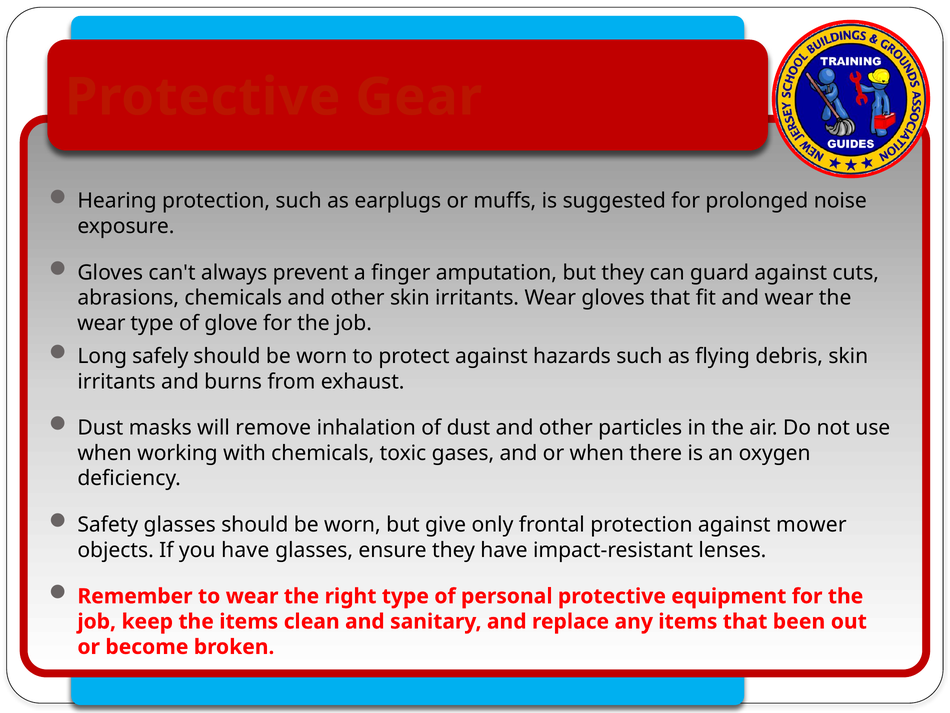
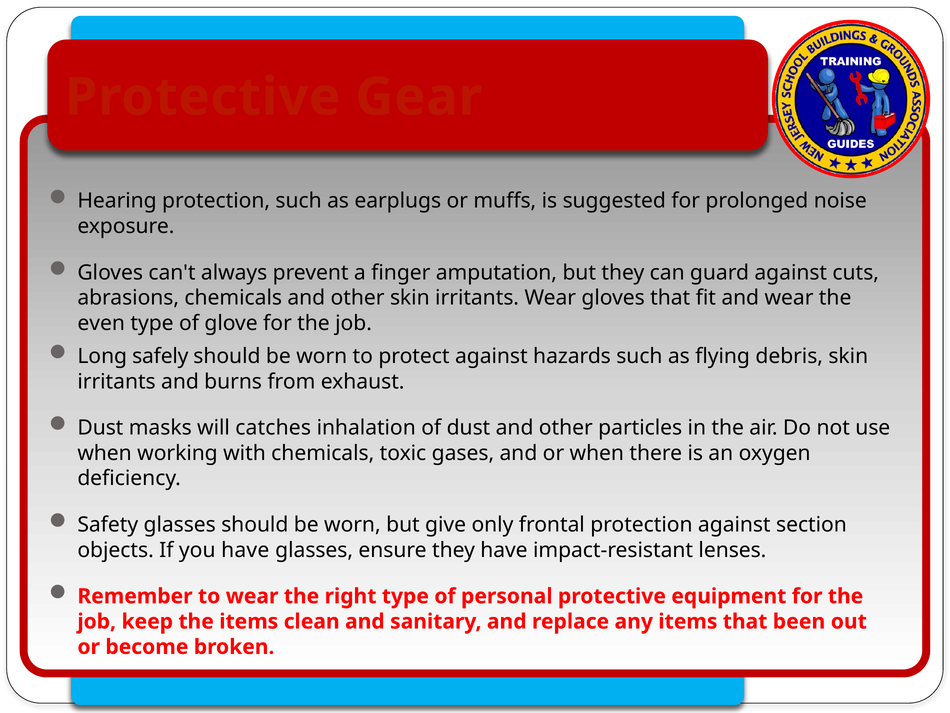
wear: wear -> even (101, 323)
remove: remove -> catches (273, 428)
mower: mower -> section (811, 524)
